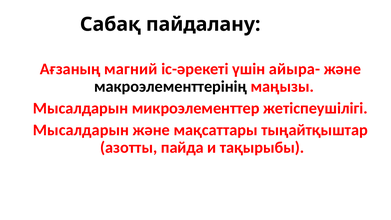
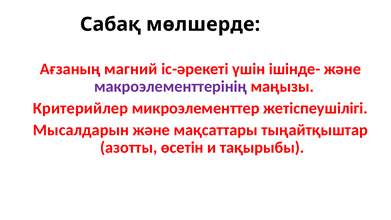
пайдалану: пайдалану -> мөлшерде (203, 24)
айыра-: айыра- -> ішінде- (295, 69)
макроэлементтерінің colour: black -> purple (171, 87)
Мысалдарын: Мысалдарын -> Критерийлер (80, 108)
пайда: пайда -> өсетін (182, 147)
